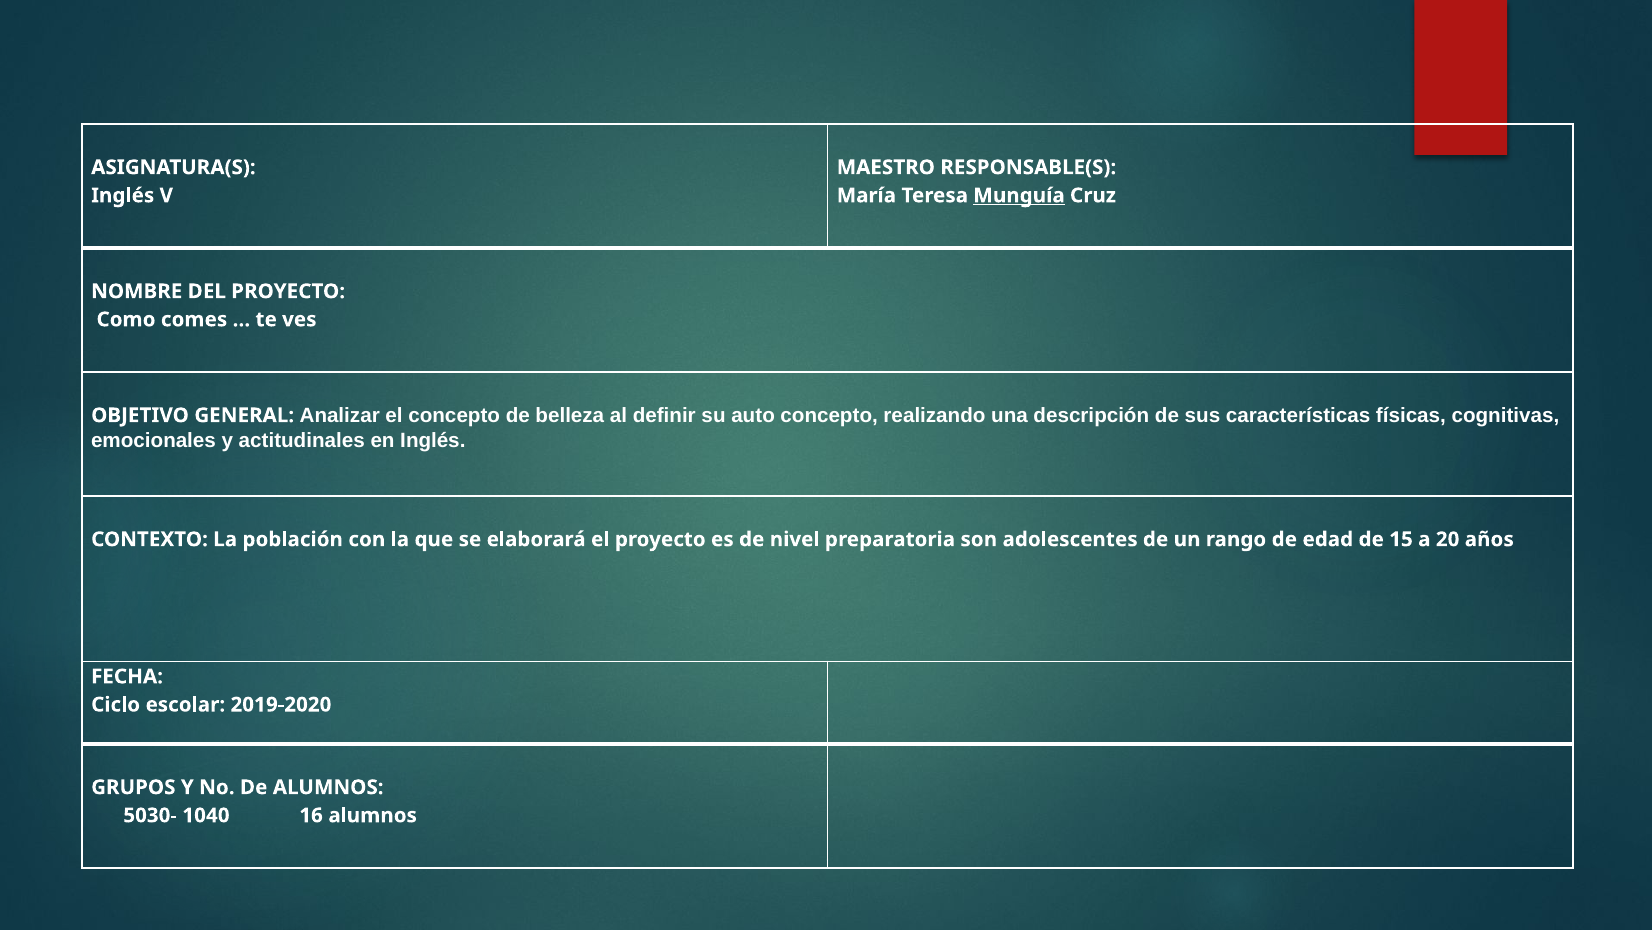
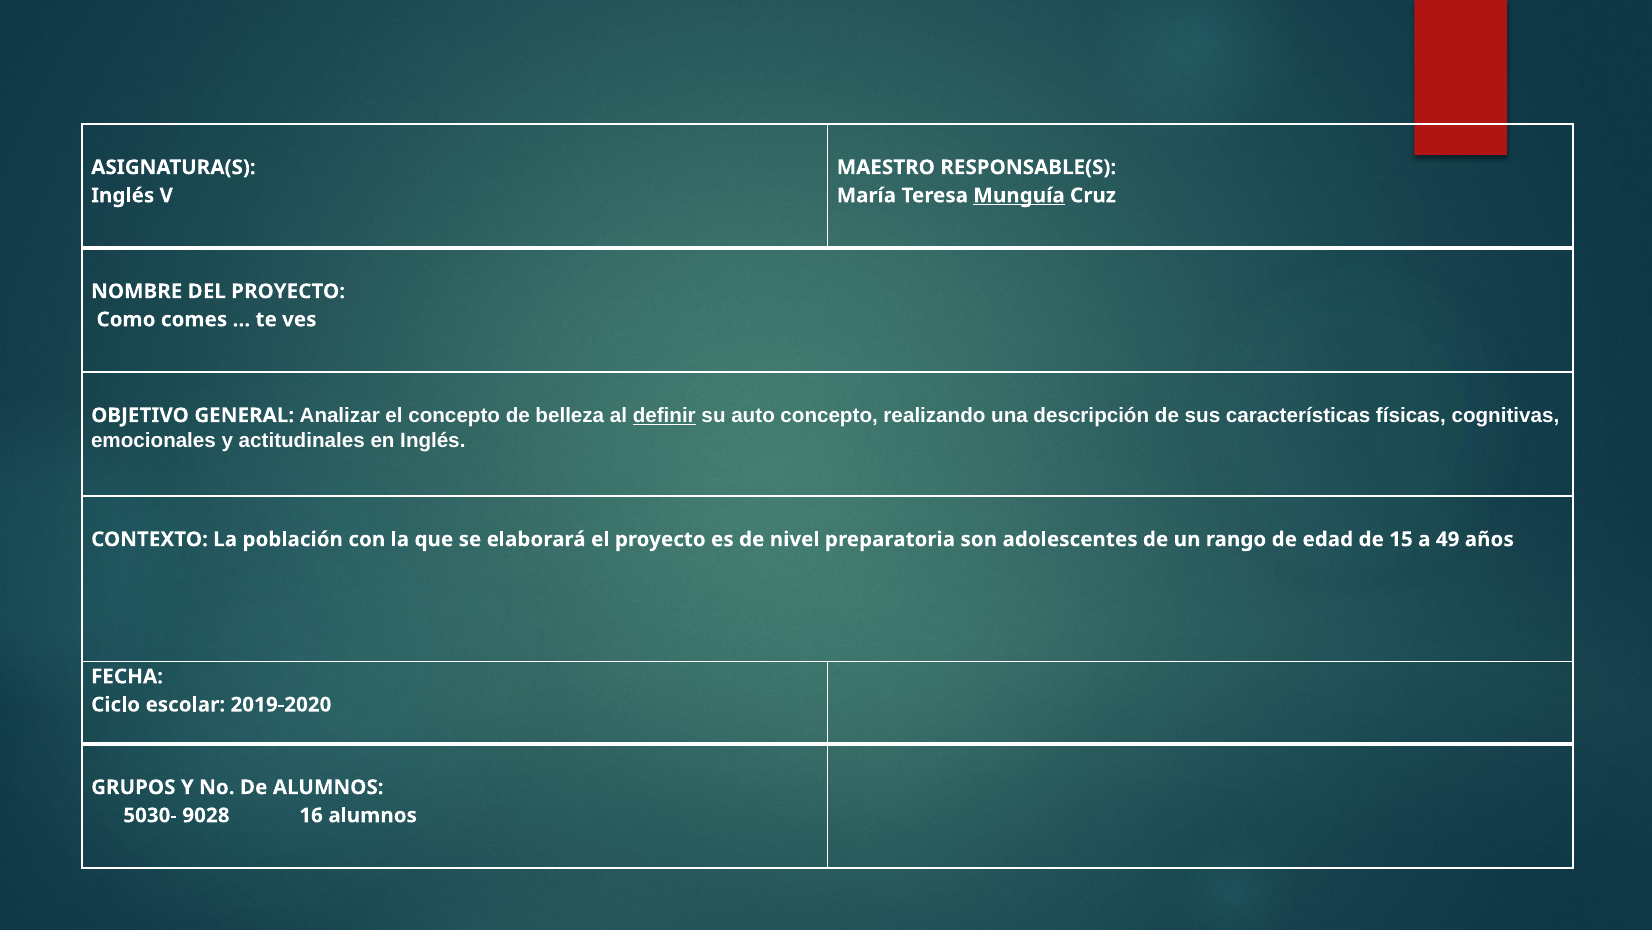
definir underline: none -> present (664, 415)
20: 20 -> 49 (1448, 539)
1040: 1040 -> 9028 (206, 815)
